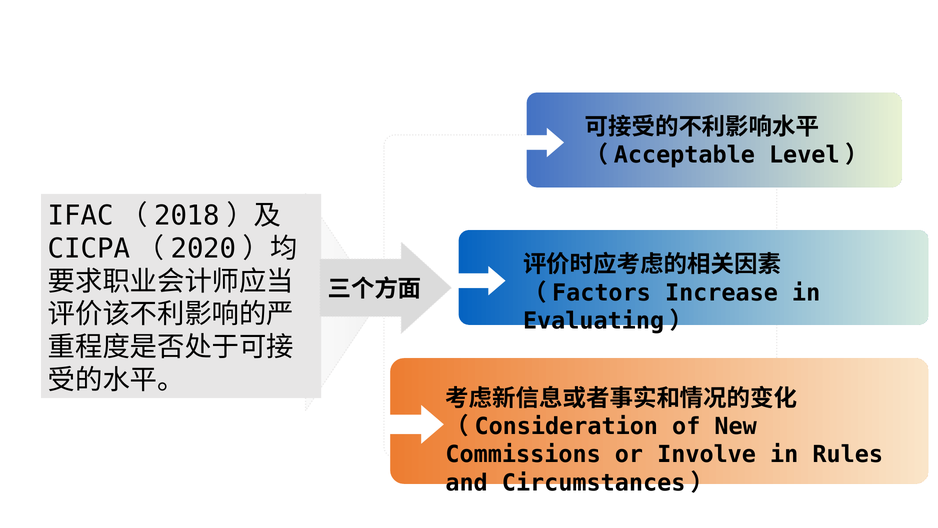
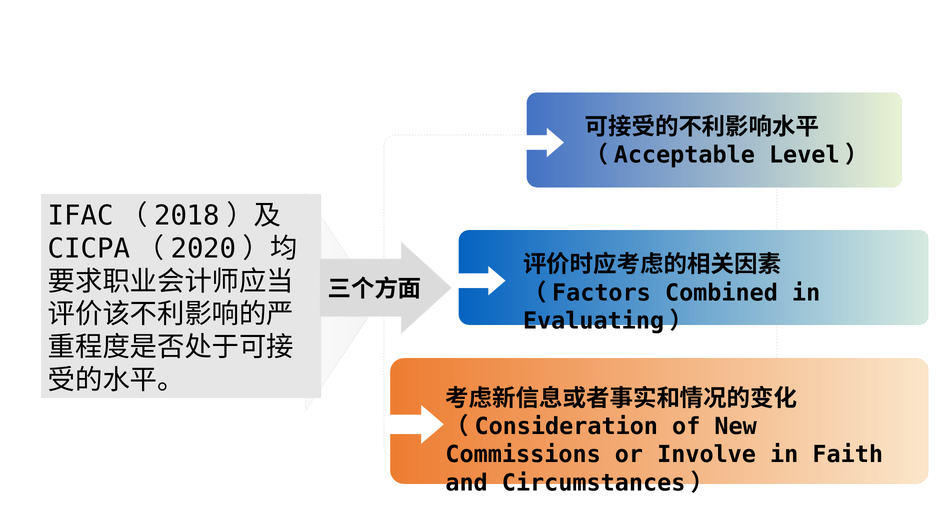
Increase: Increase -> Combined (721, 293)
Rules: Rules -> Faith (848, 454)
